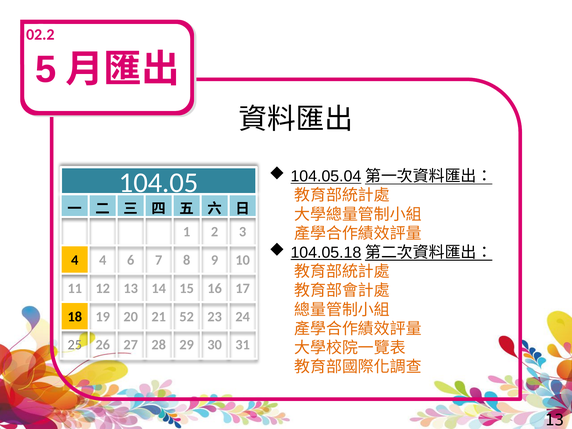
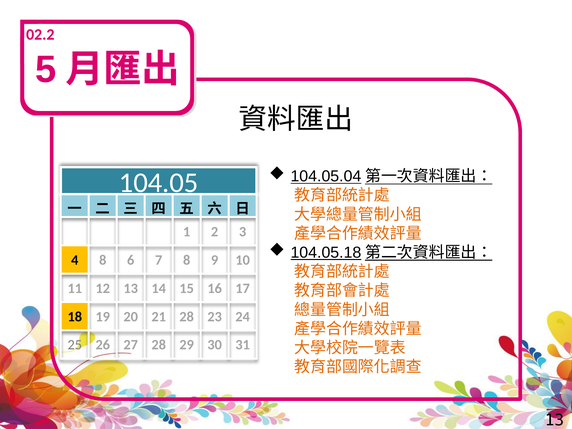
4 4: 4 -> 8 (103, 260)
21 52: 52 -> 28 (187, 317)
